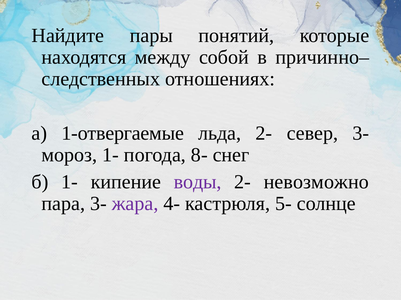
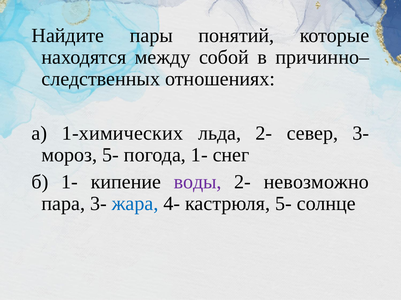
1-отвергаемые: 1-отвергаемые -> 1-химических (122, 134)
мороз 1-: 1- -> 5- (111, 155)
погода 8-: 8- -> 1- (199, 155)
жара colour: purple -> blue (135, 204)
